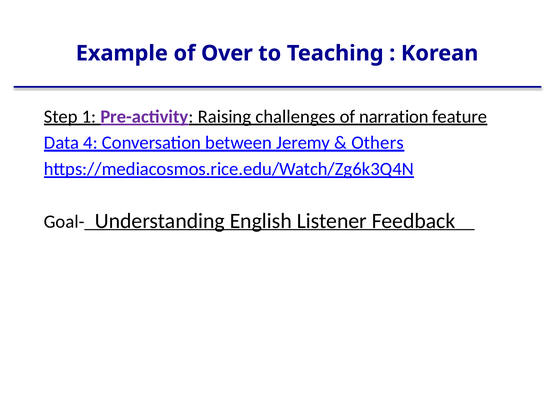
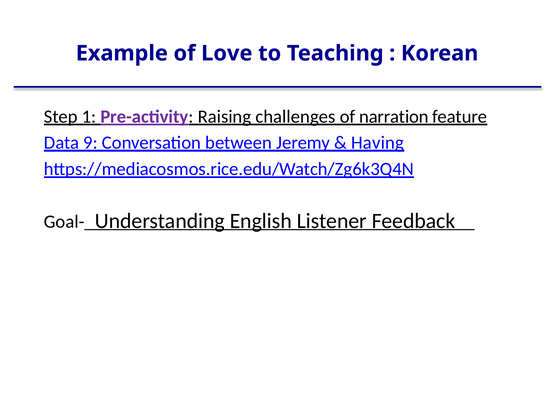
Over: Over -> Love (227, 53)
4: 4 -> 9 (90, 143)
Others: Others -> Having (378, 143)
